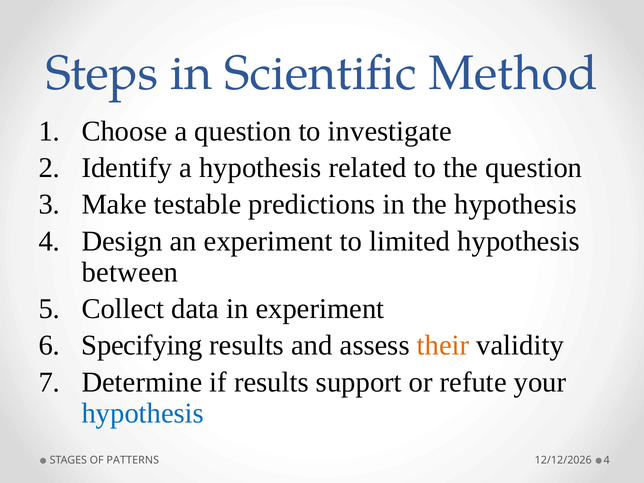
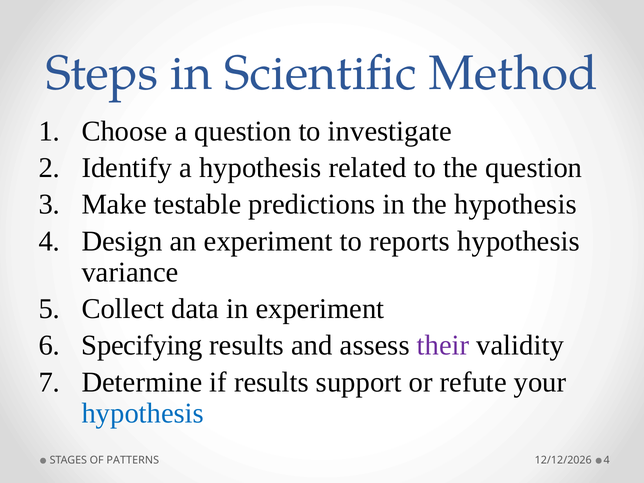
limited: limited -> reports (410, 241)
between: between -> variance (130, 272)
their colour: orange -> purple (443, 345)
